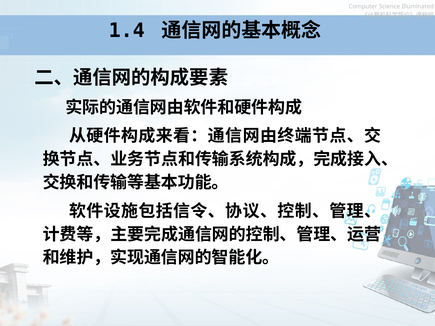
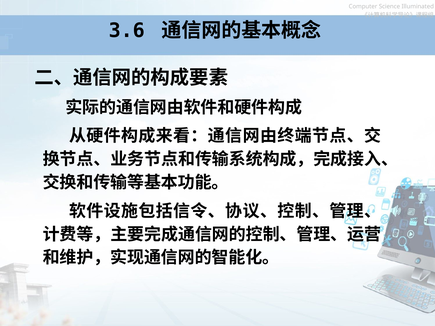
1.4: 1.4 -> 3.6 (127, 31)
